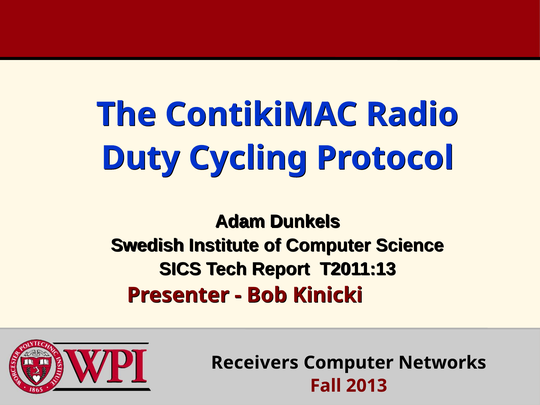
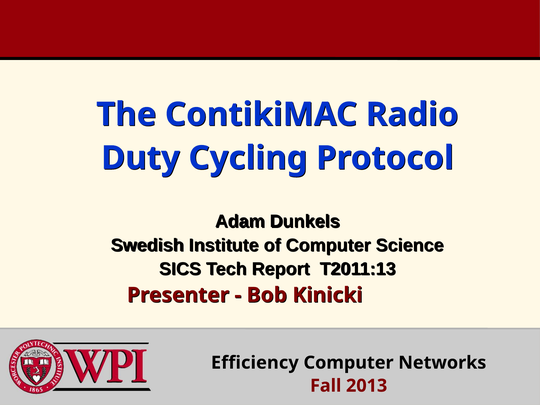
Receivers: Receivers -> Efficiency (255, 363)
